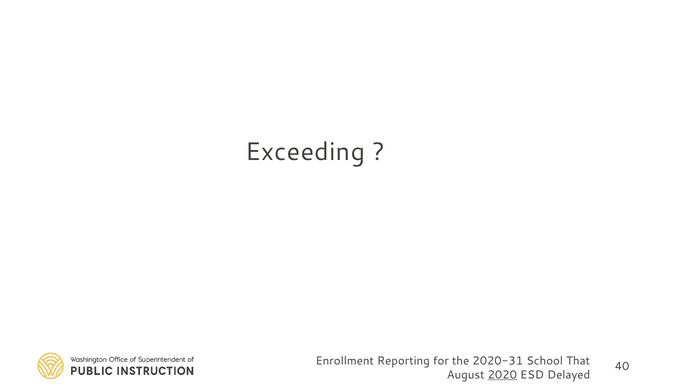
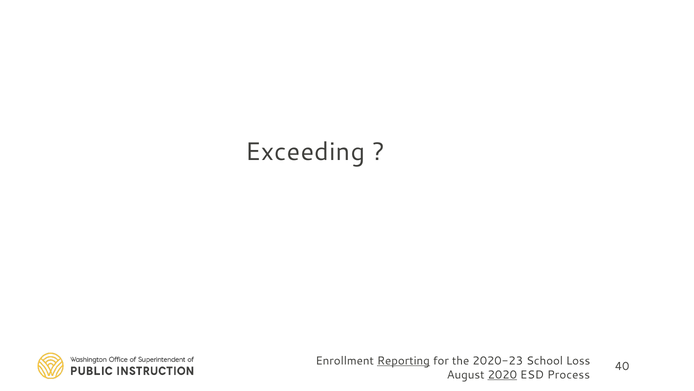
Reporting underline: none -> present (403, 360)
2020-31: 2020-31 -> 2020-23 (498, 360)
That: That -> Loss (578, 360)
Delayed: Delayed -> Process (569, 374)
